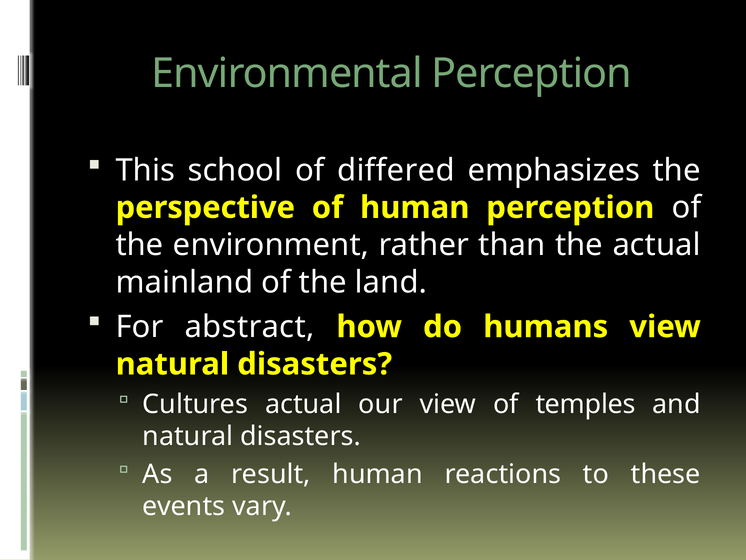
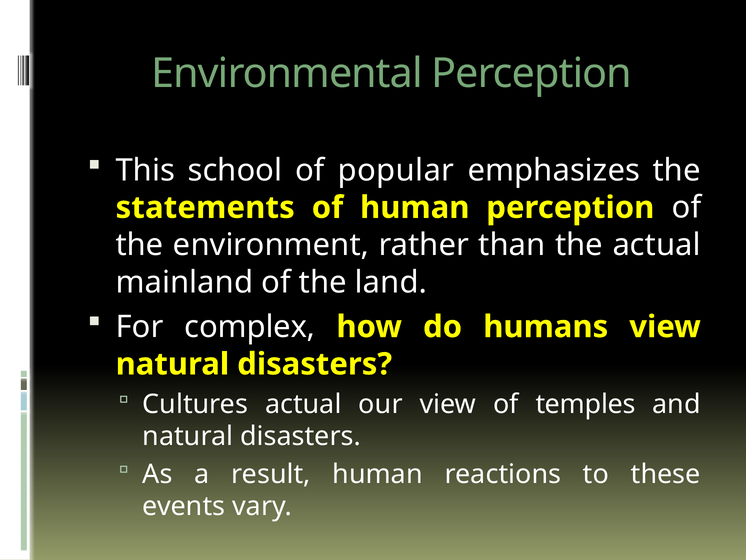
differed: differed -> popular (396, 170)
perspective: perspective -> statements (205, 207)
abstract: abstract -> complex (250, 327)
